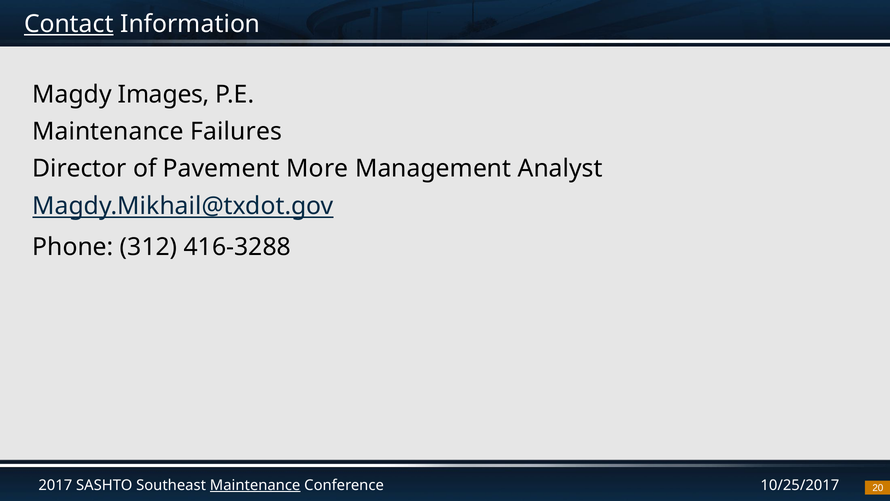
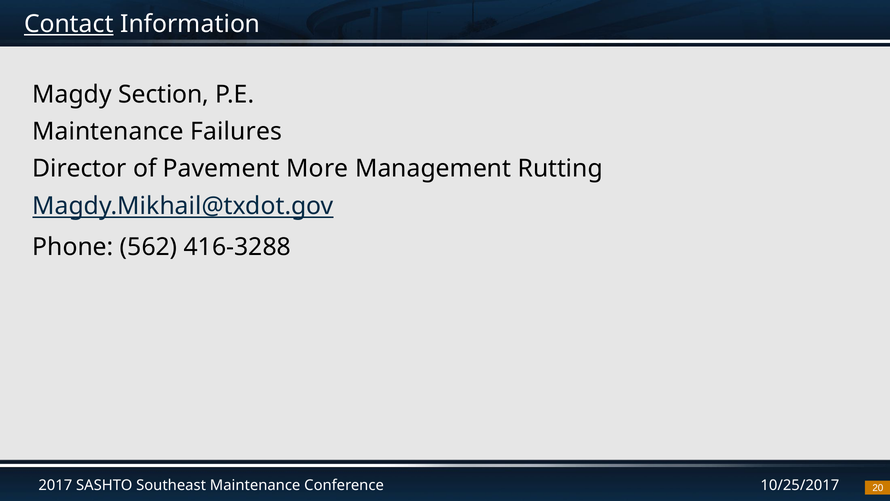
Images: Images -> Section (164, 94)
Analyst: Analyst -> Rutting (560, 169)
312: 312 -> 562 (149, 247)
Maintenance underline: present -> none (255, 485)
